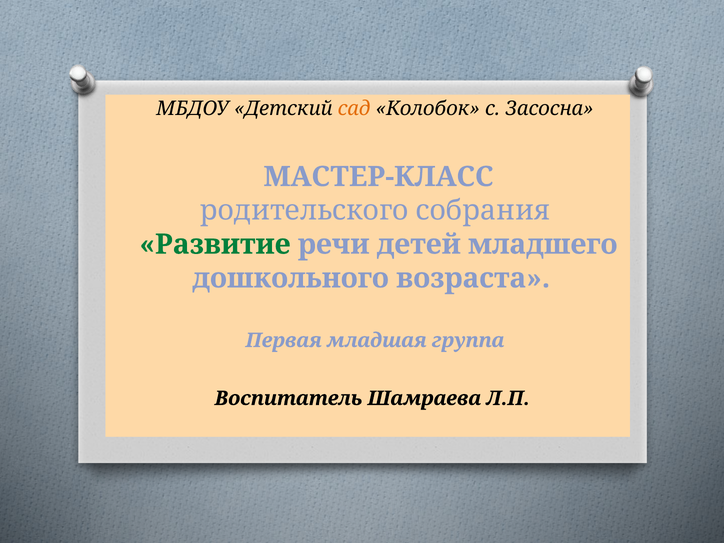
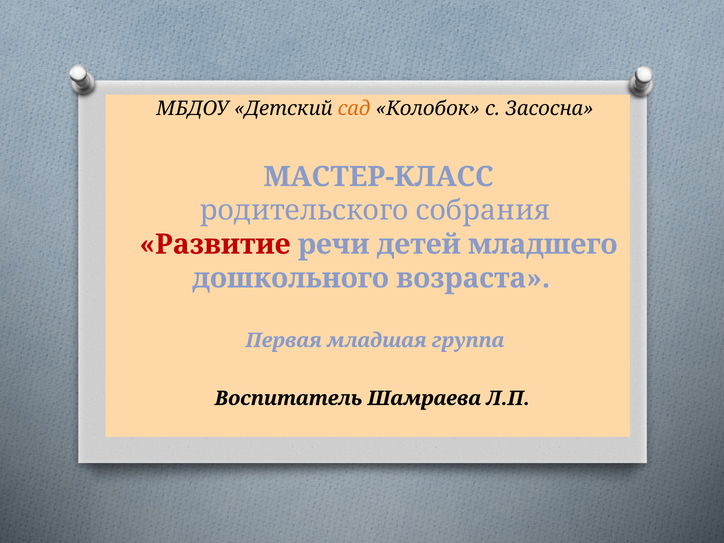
Развитие colour: green -> red (215, 244)
